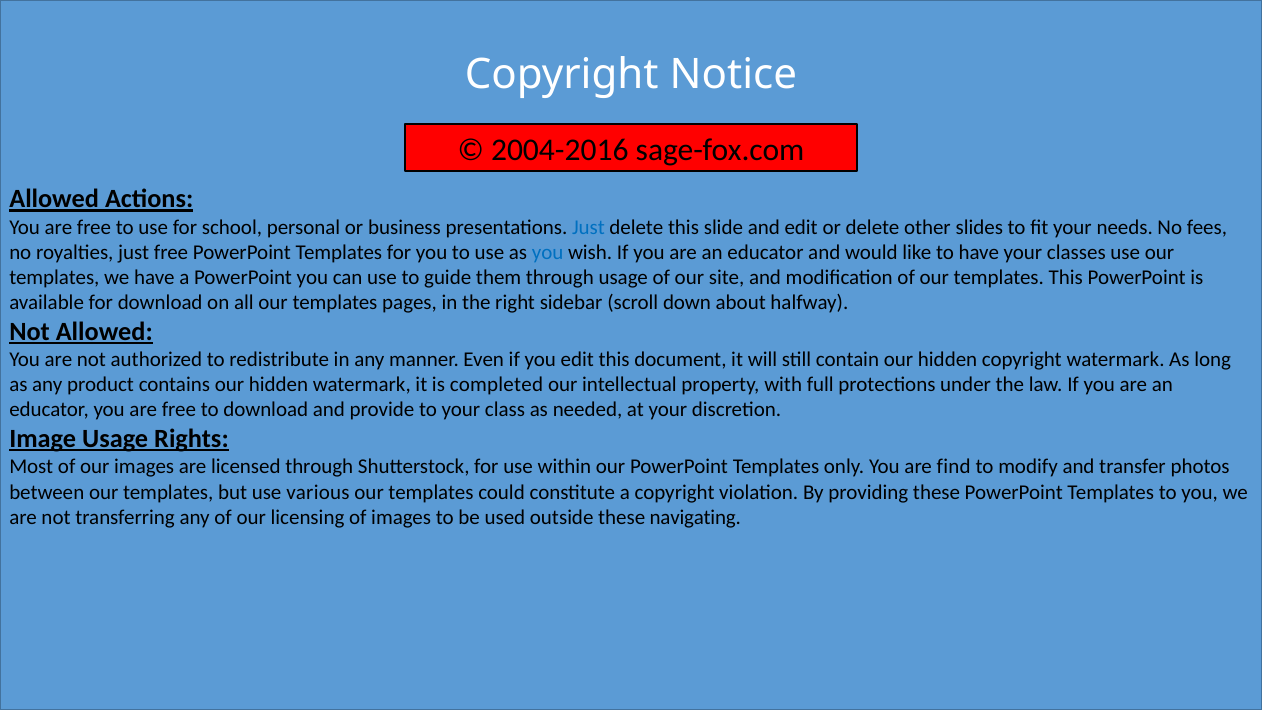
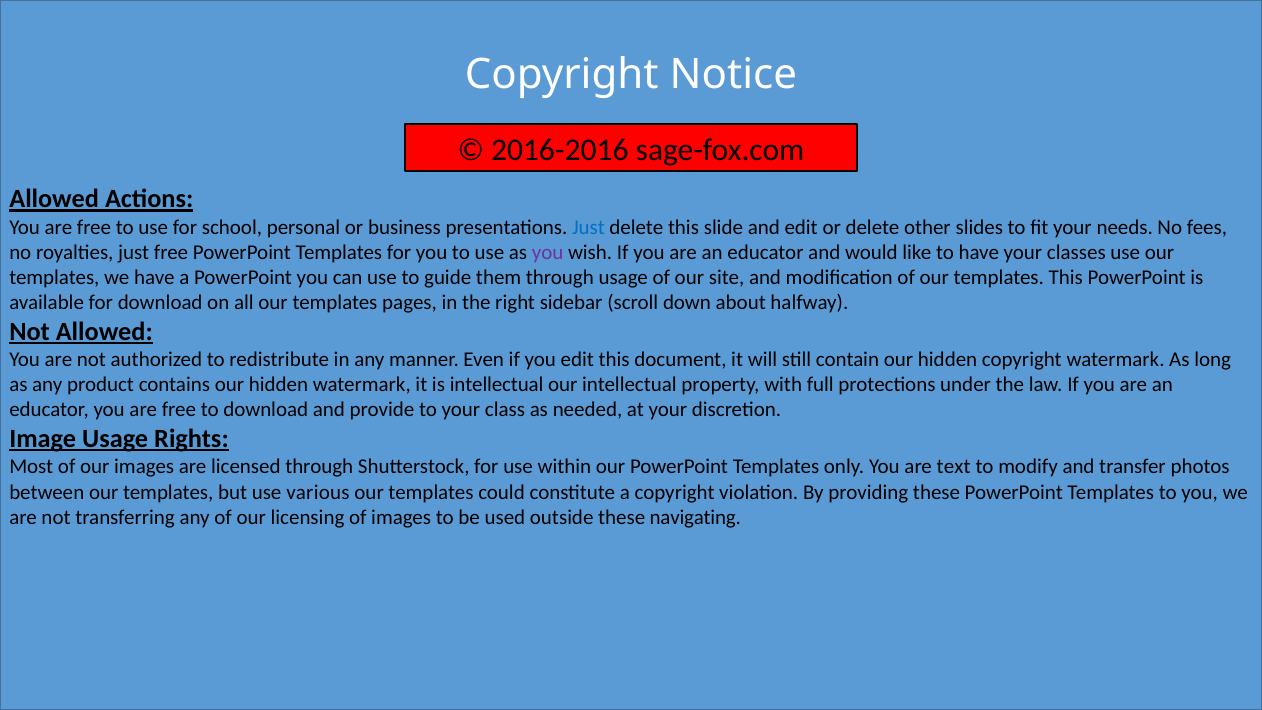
2004-2016: 2004-2016 -> 2016-2016 (560, 150)
you colour: blue -> purple (548, 252)
is completed: completed -> intellectual (497, 385)
find: find -> text (954, 467)
